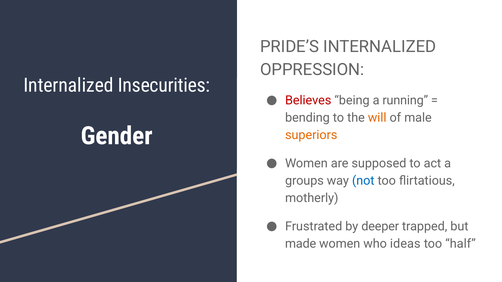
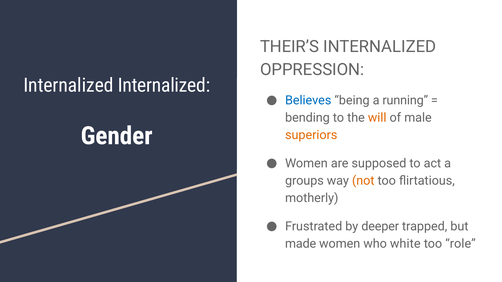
PRIDE’S: PRIDE’S -> THEIR’S (290, 47)
Internalized Insecurities: Insecurities -> Internalized (164, 85)
Believes colour: red -> blue (308, 100)
not colour: blue -> orange (363, 181)
ideas: ideas -> white (405, 244)
half: half -> role (460, 244)
